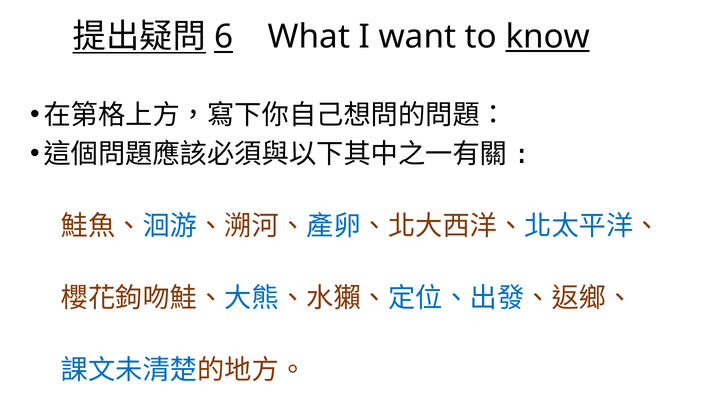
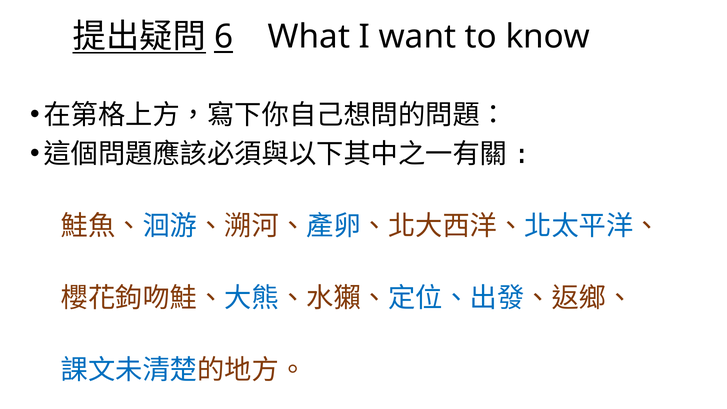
know underline: present -> none (548, 37)
